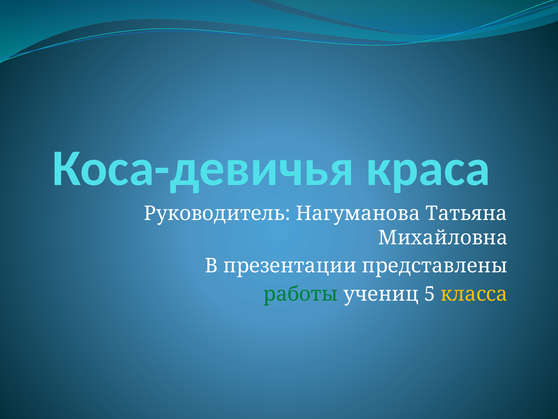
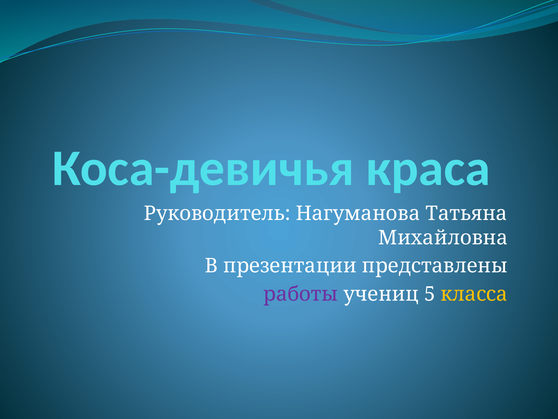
работы colour: green -> purple (301, 294)
